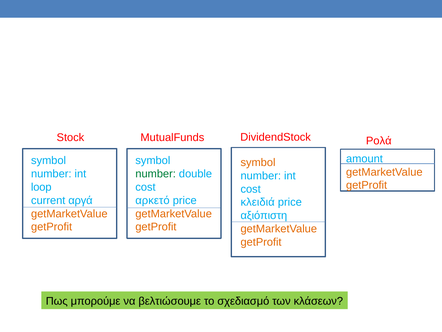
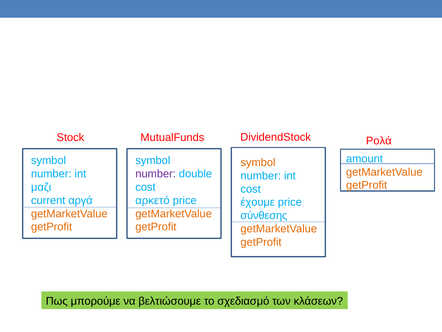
number colour: green -> purple (156, 174)
loop: loop -> μαζι (41, 187)
κλειδιά: κλειδιά -> έχουμε (258, 202)
αξιόπιστη: αξιόπιστη -> σύνθεσης (264, 215)
